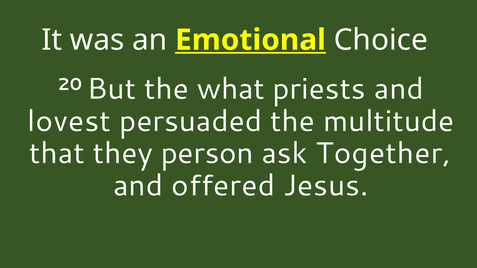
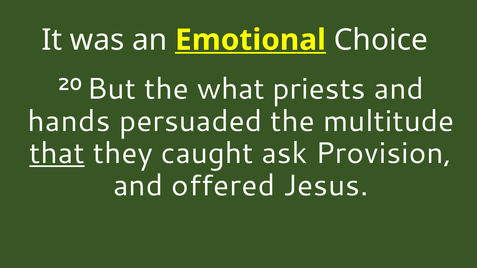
lovest: lovest -> hands (69, 121)
that underline: none -> present (57, 154)
person: person -> caught (207, 154)
Together: Together -> Provision (384, 154)
